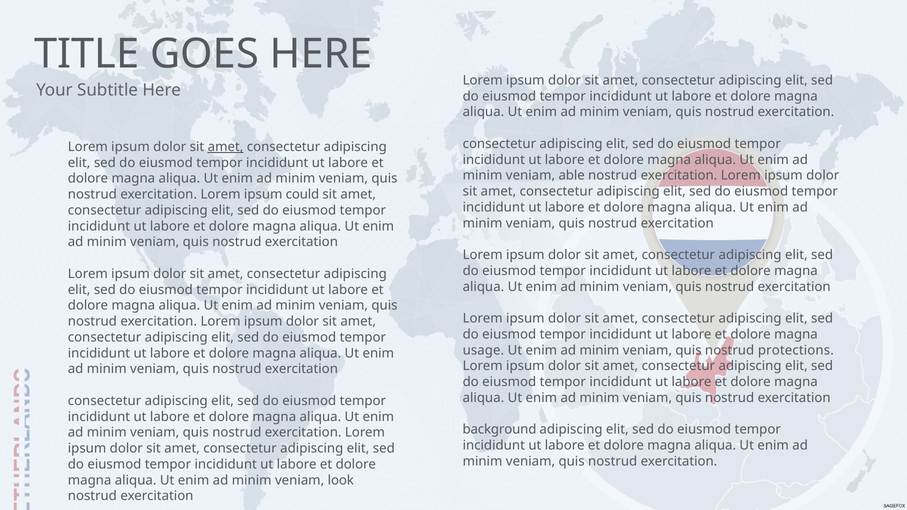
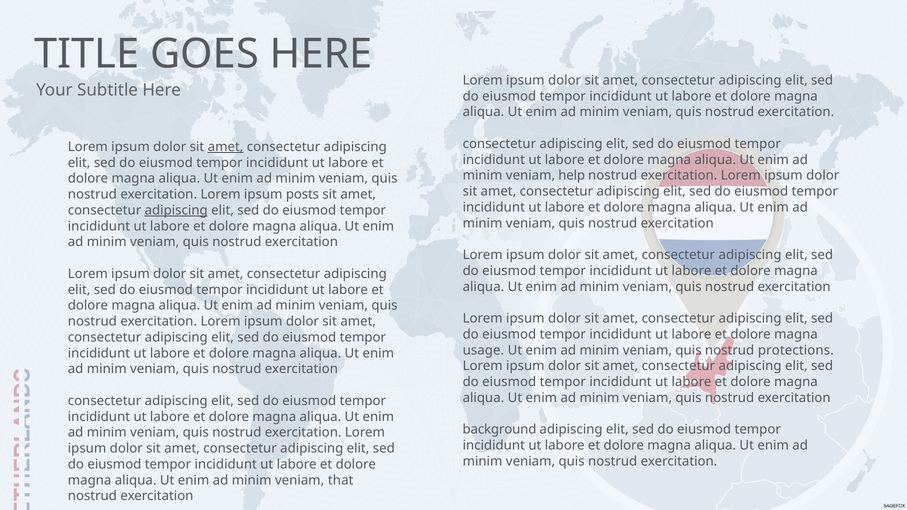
able: able -> help (572, 176)
could: could -> posts (302, 194)
adipiscing underline: none -> present (176, 210)
look: look -> that (341, 480)
